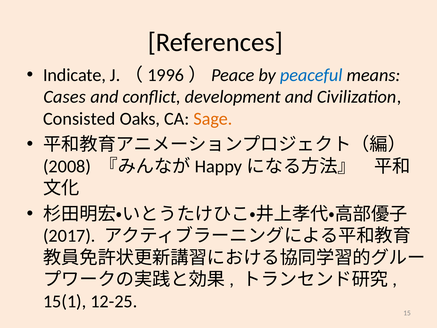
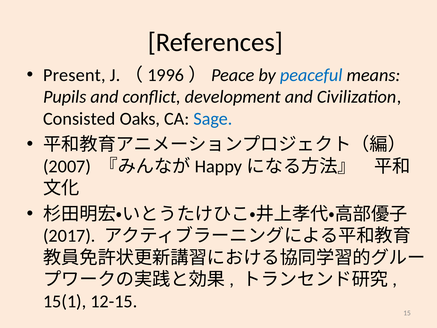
Indicate: Indicate -> Present (74, 75)
Cases: Cases -> Pupils (65, 97)
Sage colour: orange -> blue (213, 119)
2008: 2008 -> 2007 (67, 166)
12-25: 12-25 -> 12-15 (114, 301)
